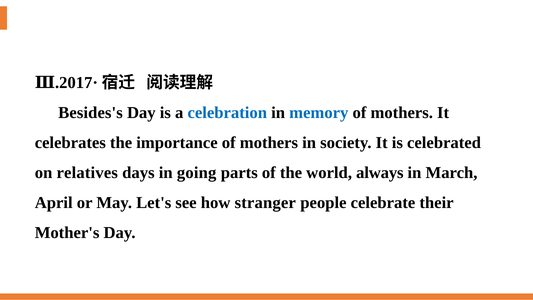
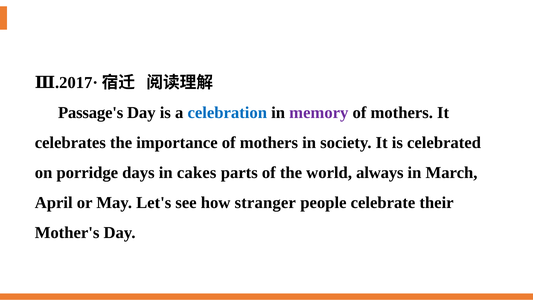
Besides's: Besides's -> Passage's (91, 113)
memory colour: blue -> purple (319, 113)
relatives: relatives -> porridge (87, 173)
going: going -> cakes (197, 173)
